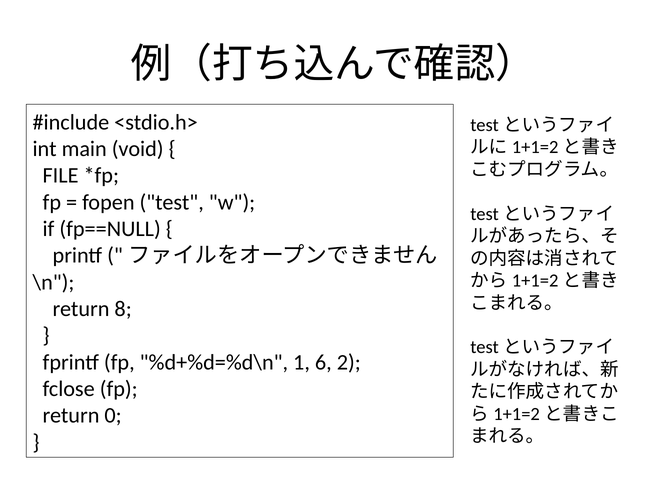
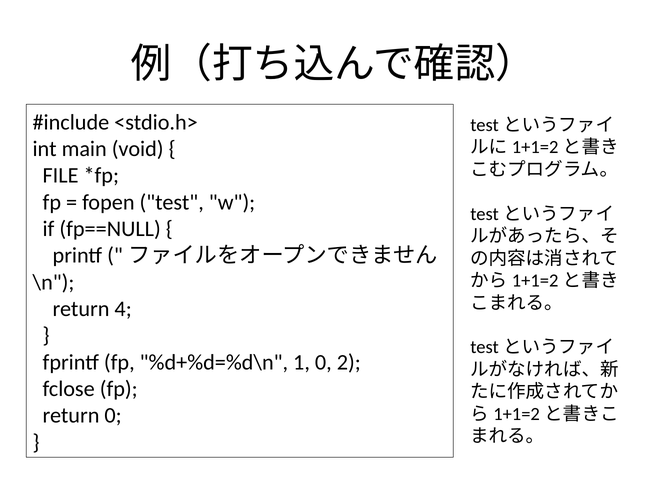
8: 8 -> 4 (123, 309)
1 6: 6 -> 0 (323, 363)
